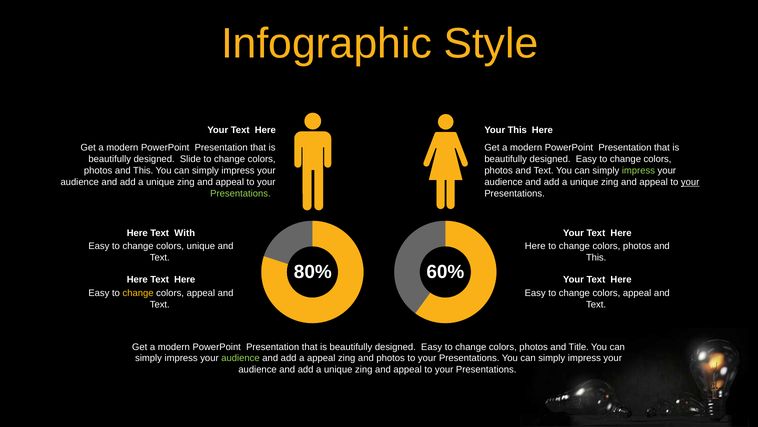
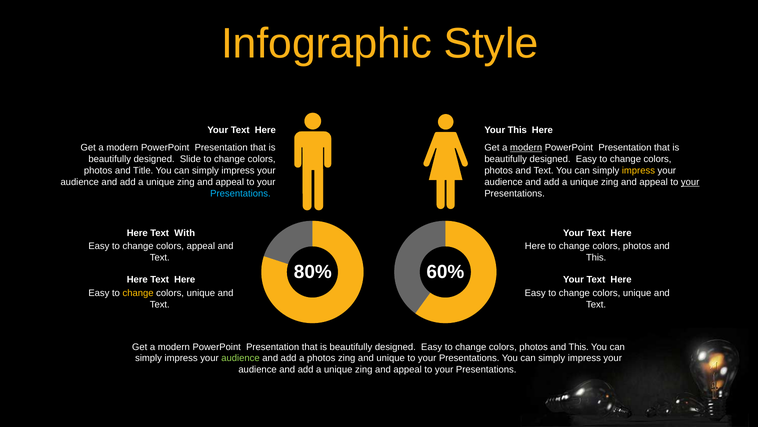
modern underline: none -> present (526, 148)
This: This -> Title (143, 170)
impress colour: light green -> yellow (638, 170)
Presentations colour: light green -> light blue (240, 193)
colors unique: unique -> appeal (201, 246)
appeal: appeal -> unique (201, 293)
appeal: appeal -> unique (637, 293)
Title: Title -> This (579, 346)
a appeal: appeal -> photos (321, 358)
and photos: photos -> unique (391, 358)
